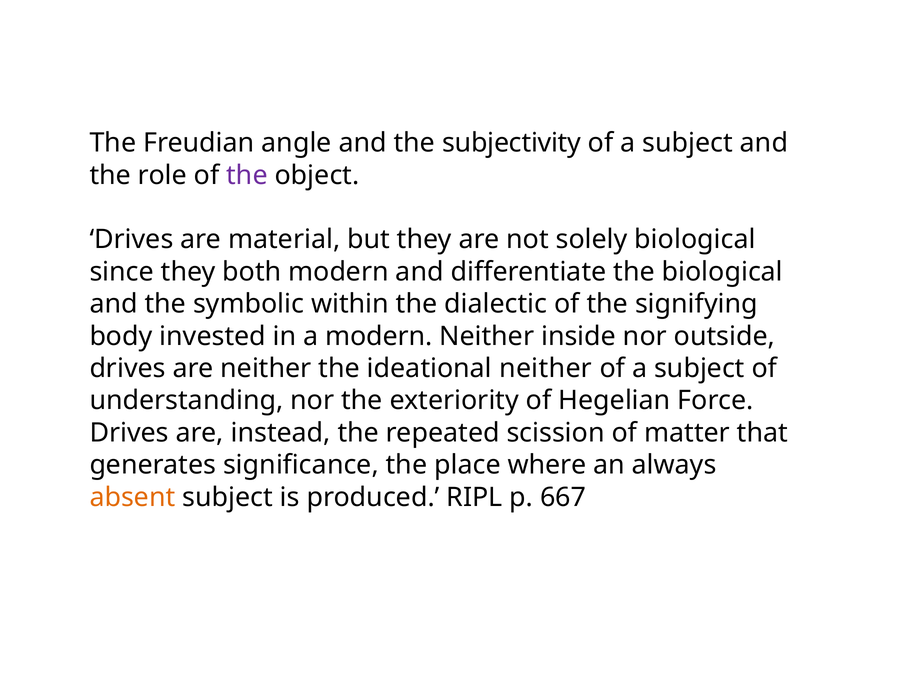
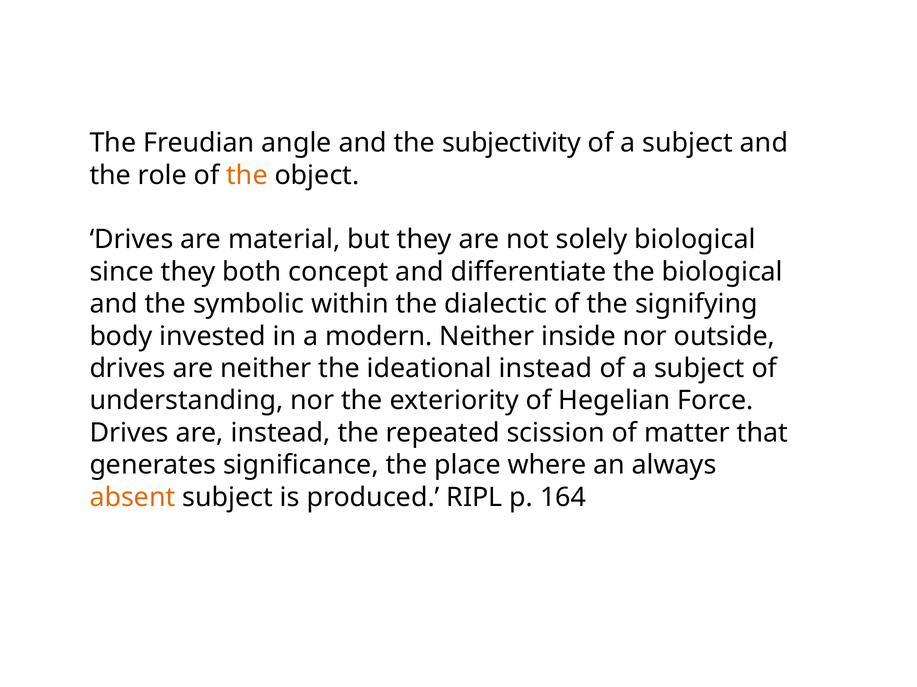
the colour: purple -> orange (247, 175)
both modern: modern -> concept (338, 272)
ideational neither: neither -> instead (546, 369)
667: 667 -> 164 (563, 498)
